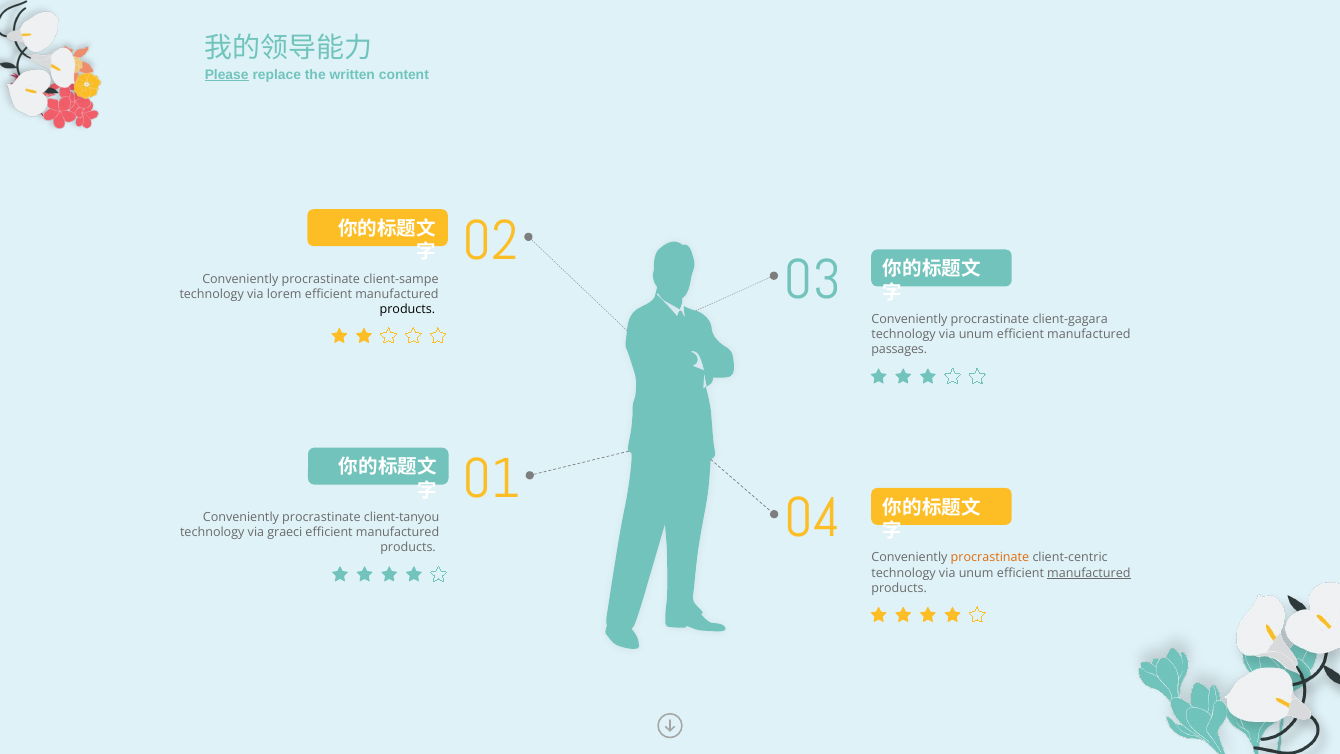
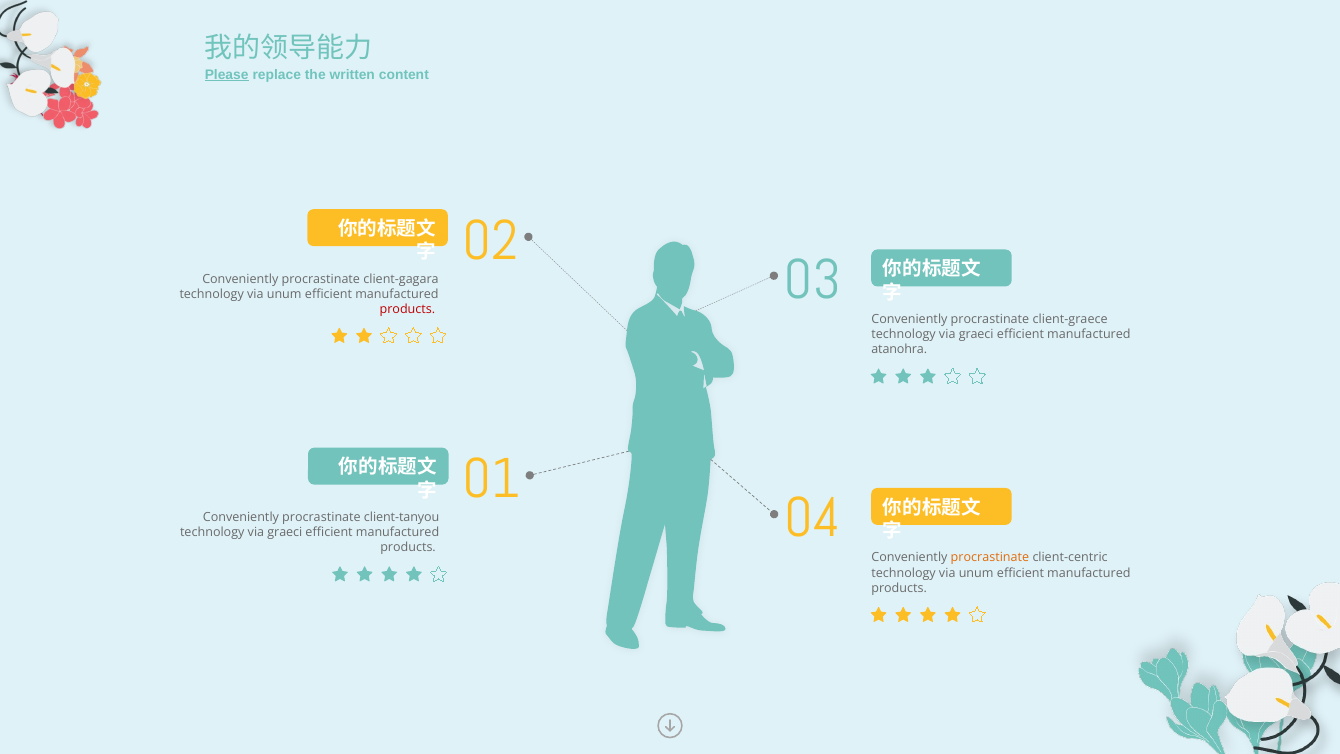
client-sampe: client-sampe -> client-gagara (401, 279)
lorem: lorem -> unum (284, 294)
products colour: black -> red (407, 309)
client-gagara: client-gagara -> client-graece (1070, 319)
unum: unum -> graeci (976, 334)
passages: passages -> atanohra (899, 349)
manufactured underline: present -> none (1089, 573)
